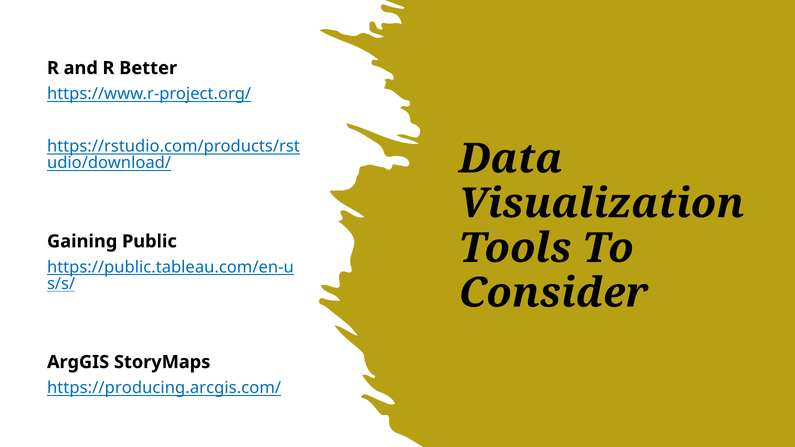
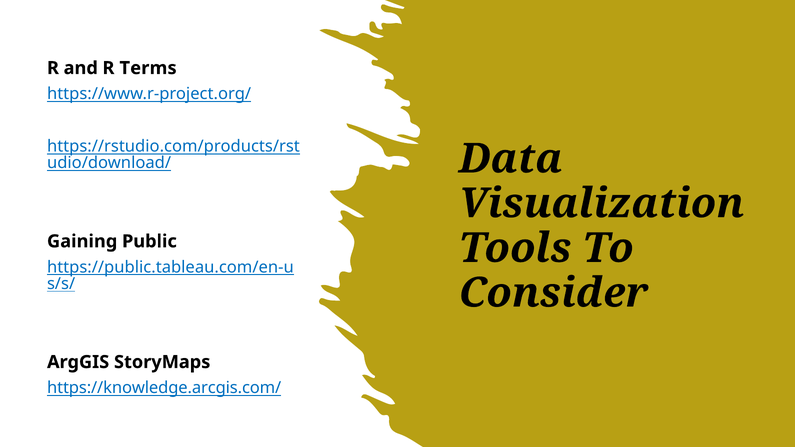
Better: Better -> Terms (148, 68)
https://producing.arcgis.com/: https://producing.arcgis.com/ -> https://knowledge.arcgis.com/ (164, 388)
